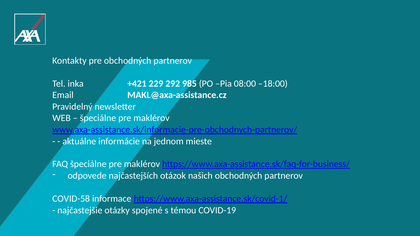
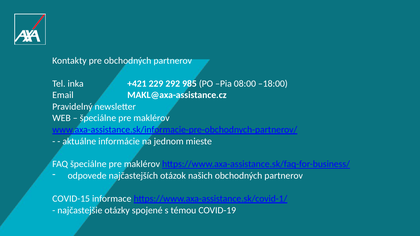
COVID-58: COVID-58 -> COVID-15 (71, 199)
